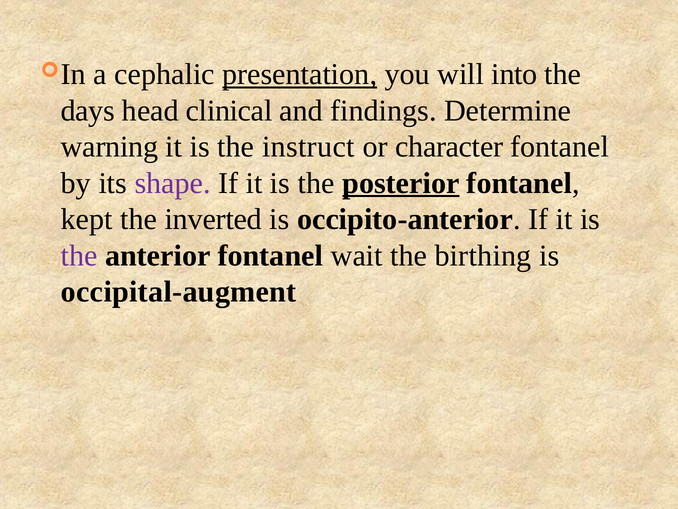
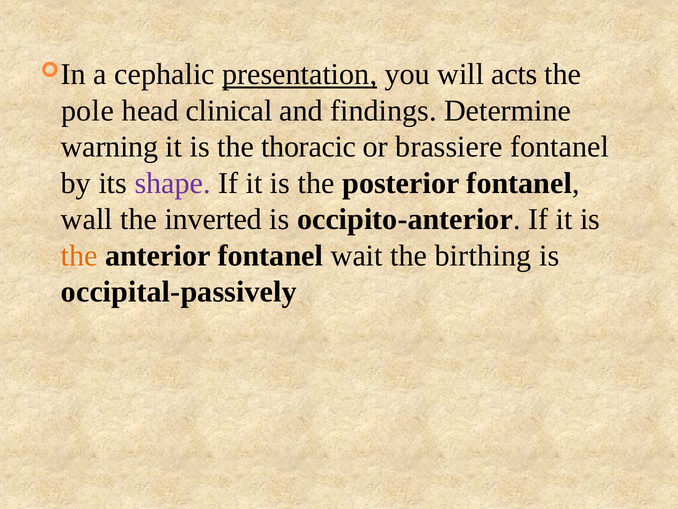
into: into -> acts (514, 74)
days: days -> pole (87, 111)
instruct: instruct -> thoracic (309, 147)
character: character -> brassiere (449, 147)
posterior underline: present -> none (401, 183)
kept: kept -> wall (87, 219)
the colour: purple -> orange (79, 255)
occipital-augment: occipital-augment -> occipital-passively (179, 292)
